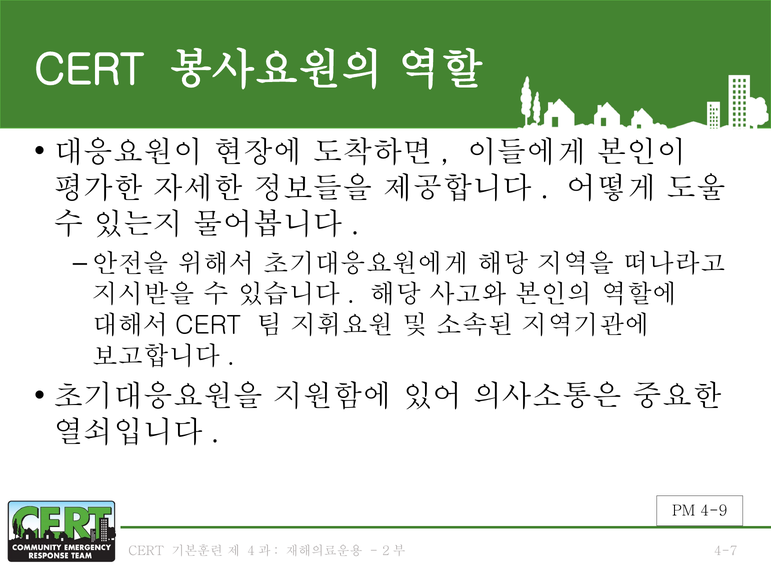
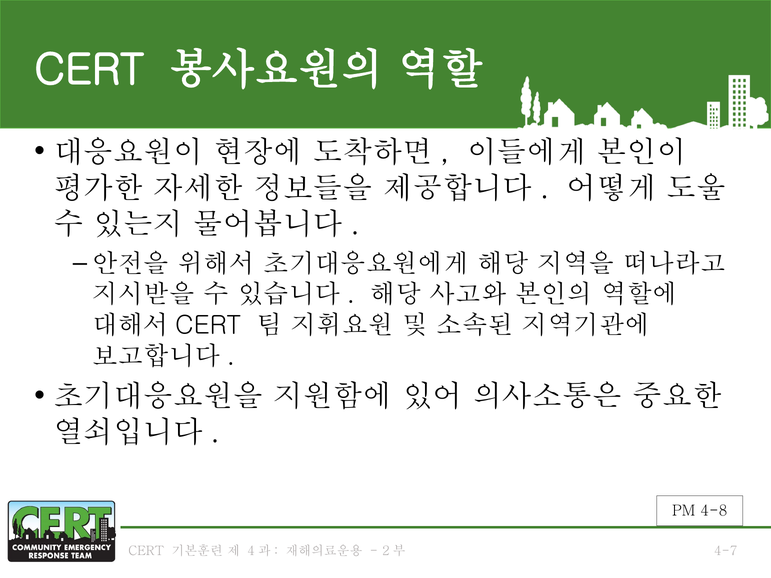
4-9: 4-9 -> 4-8 (714, 511)
